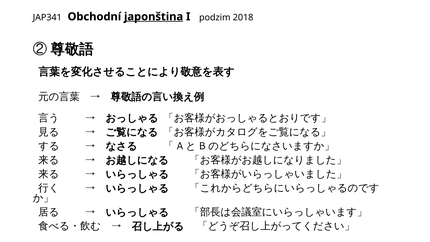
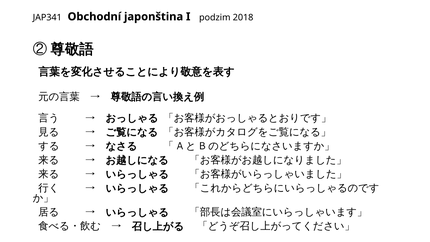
japonština underline: present -> none (154, 17)
